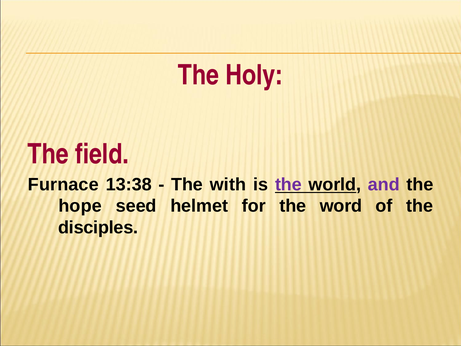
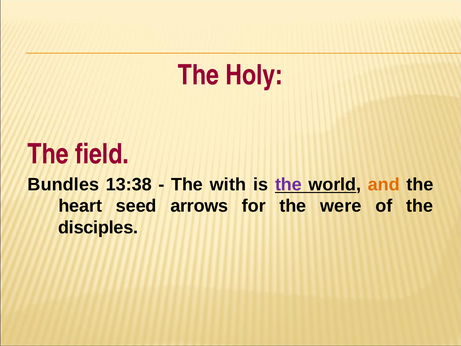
Furnace: Furnace -> Bundles (63, 184)
and colour: purple -> orange (384, 184)
hope: hope -> heart (80, 206)
helmet: helmet -> arrows (199, 206)
word: word -> were (341, 206)
